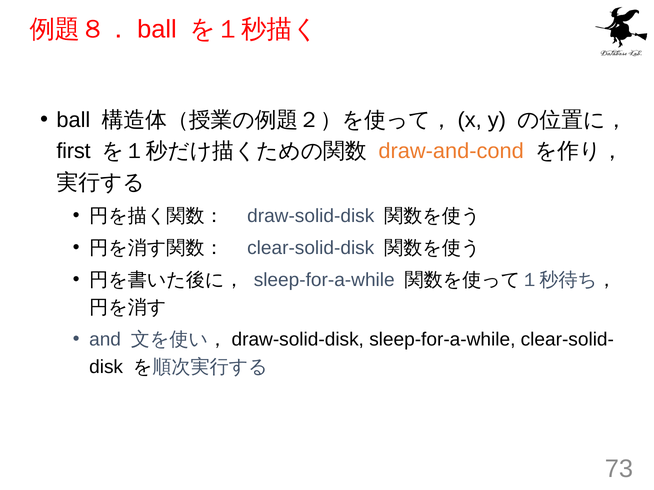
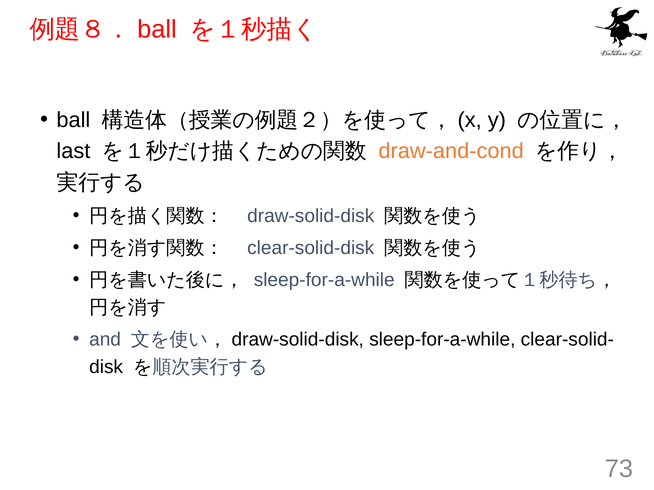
first: first -> last (73, 151)
